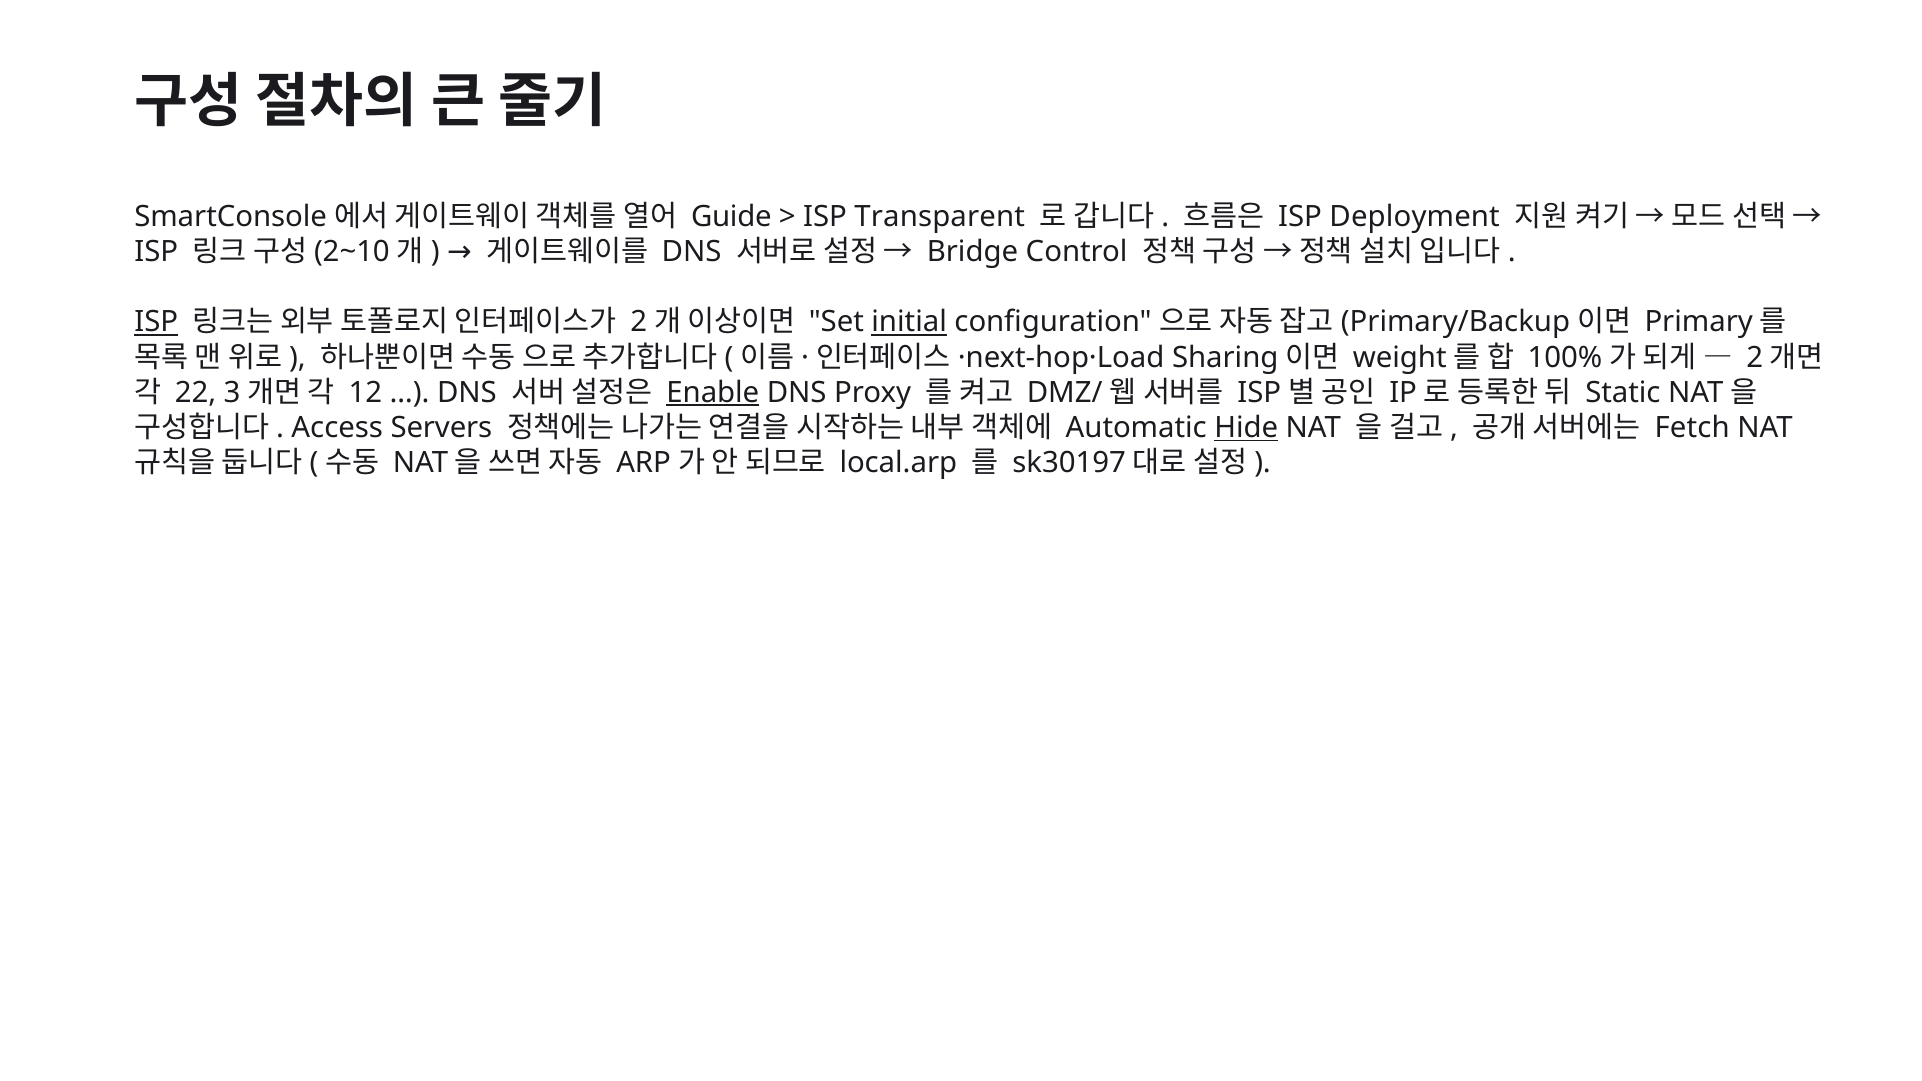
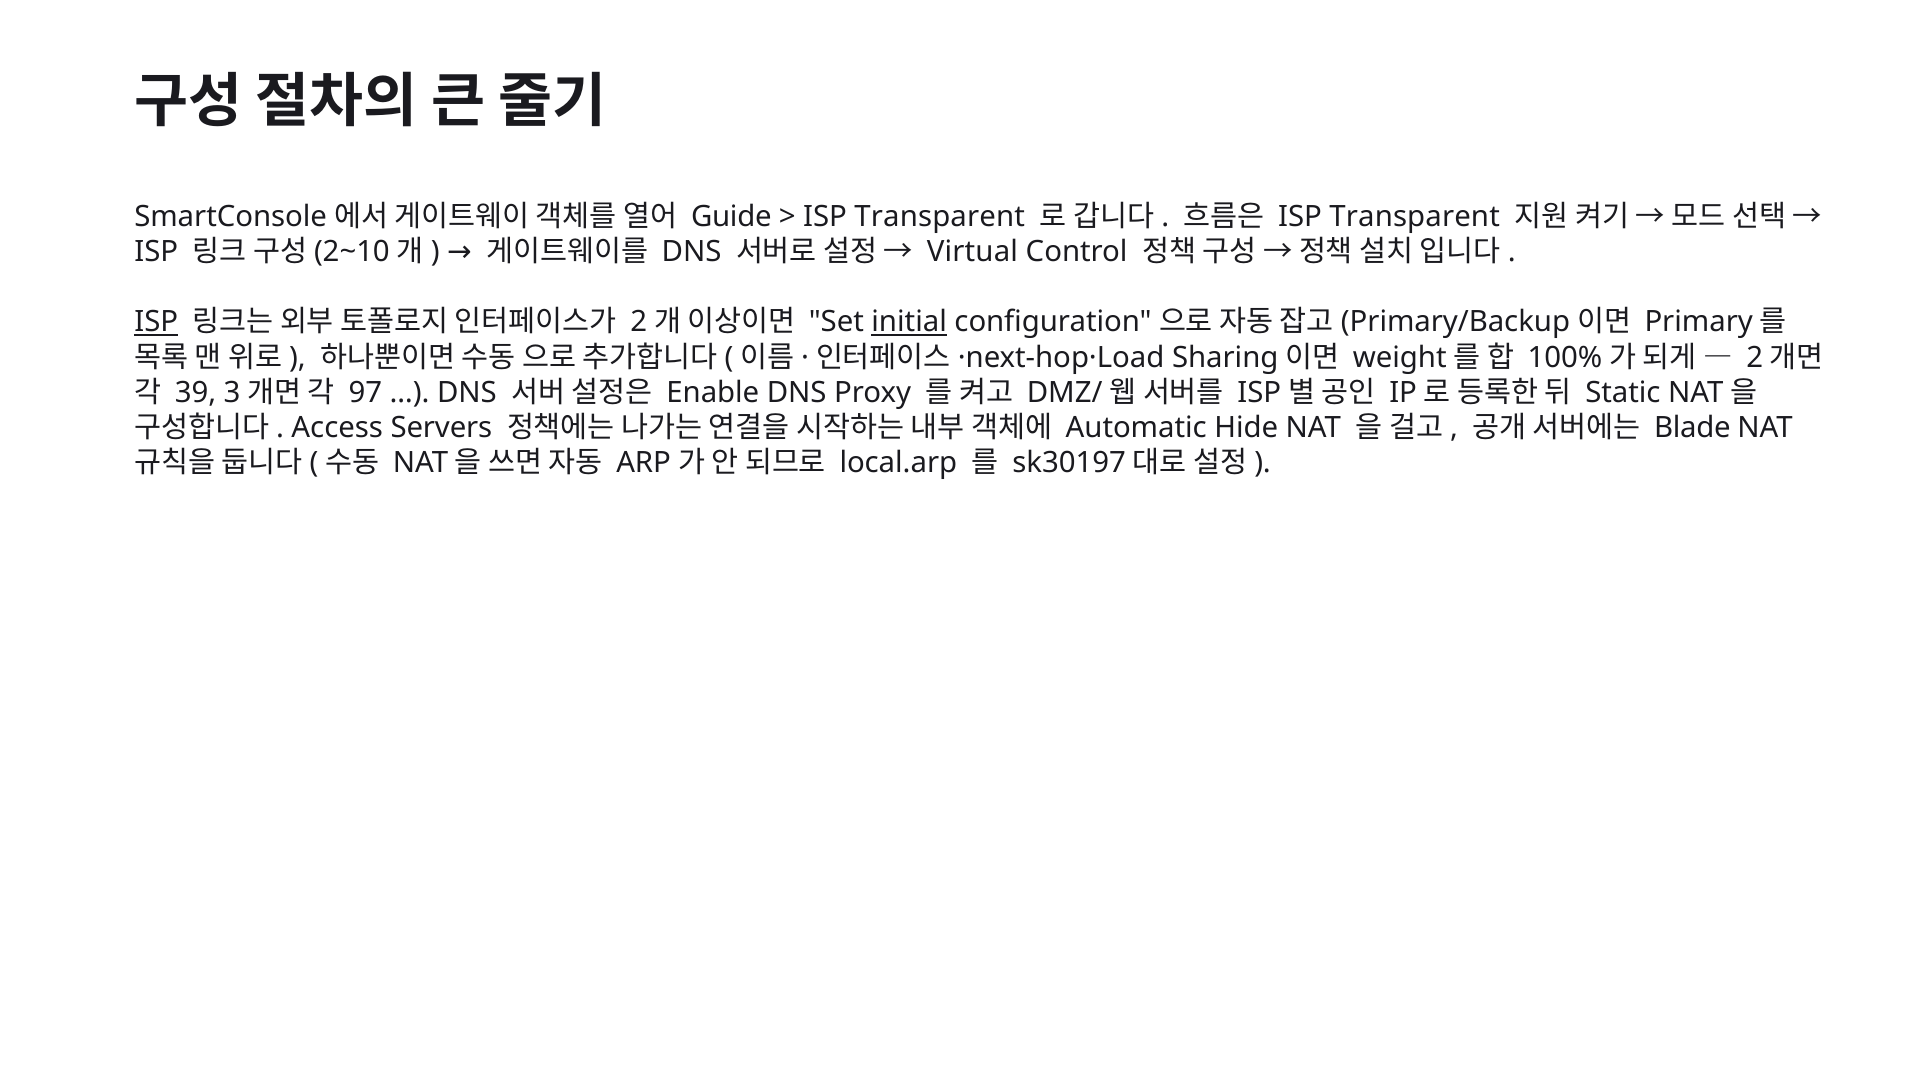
Deployment: Deployment -> Transparent (1415, 217)
Bridge: Bridge -> Virtual (972, 252)
22: 22 -> 39 (196, 393)
12: 12 -> 97 (365, 393)
Enable underline: present -> none (713, 393)
Hide underline: present -> none (1246, 428)
Fetch: Fetch -> Blade (1692, 428)
